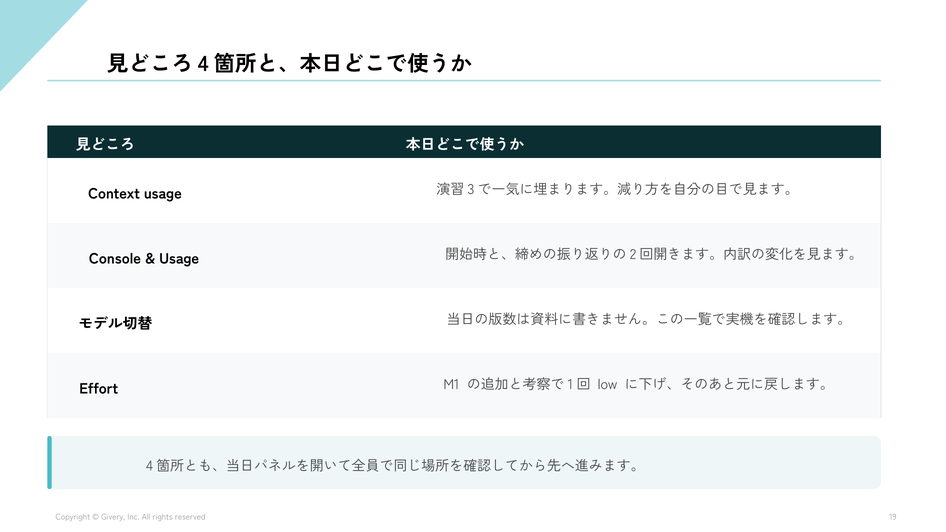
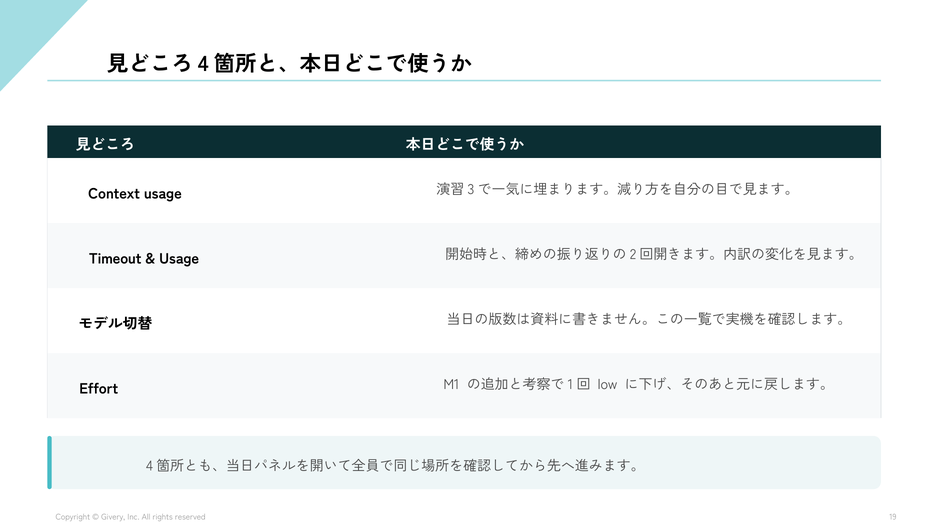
Console: Console -> Timeout (115, 259)
